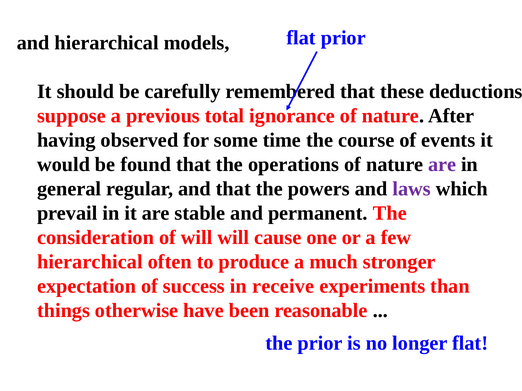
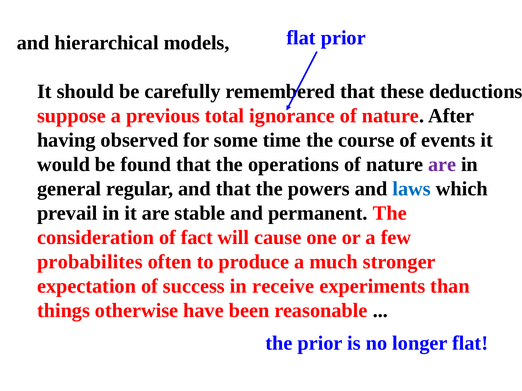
laws colour: purple -> blue (412, 189)
of will: will -> fact (197, 238)
hierarchical: hierarchical -> probabilites (90, 262)
